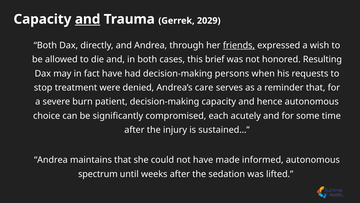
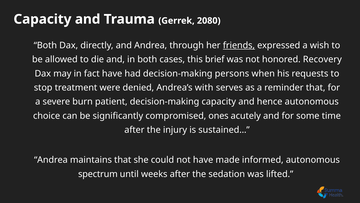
and underline: present -> none (88, 19)
2029: 2029 -> 2080 (209, 21)
Resulting: Resulting -> Recovery (322, 59)
care: care -> with (204, 87)
each: each -> ones (218, 116)
